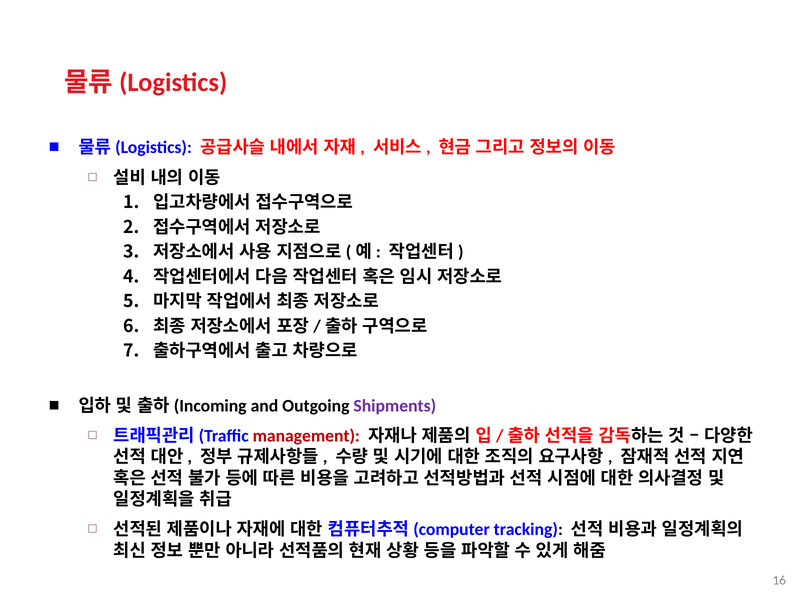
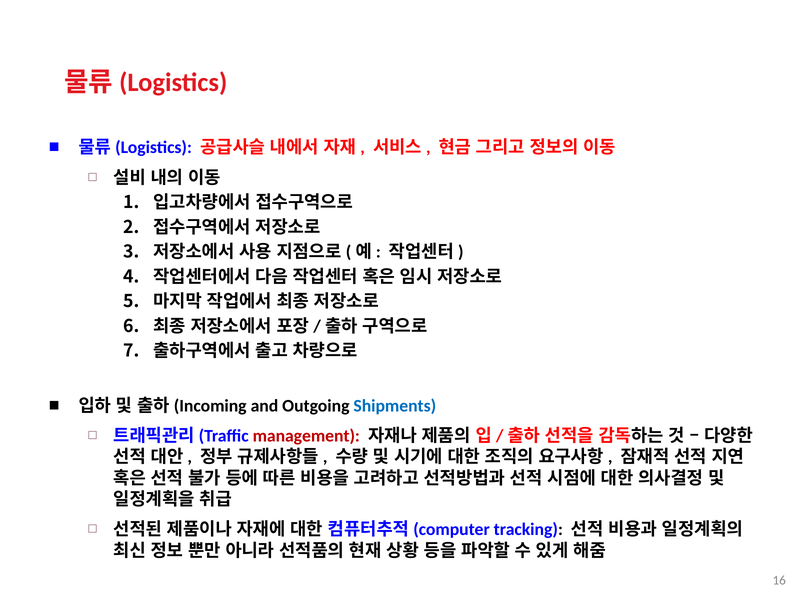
Shipments colour: purple -> blue (395, 406)
